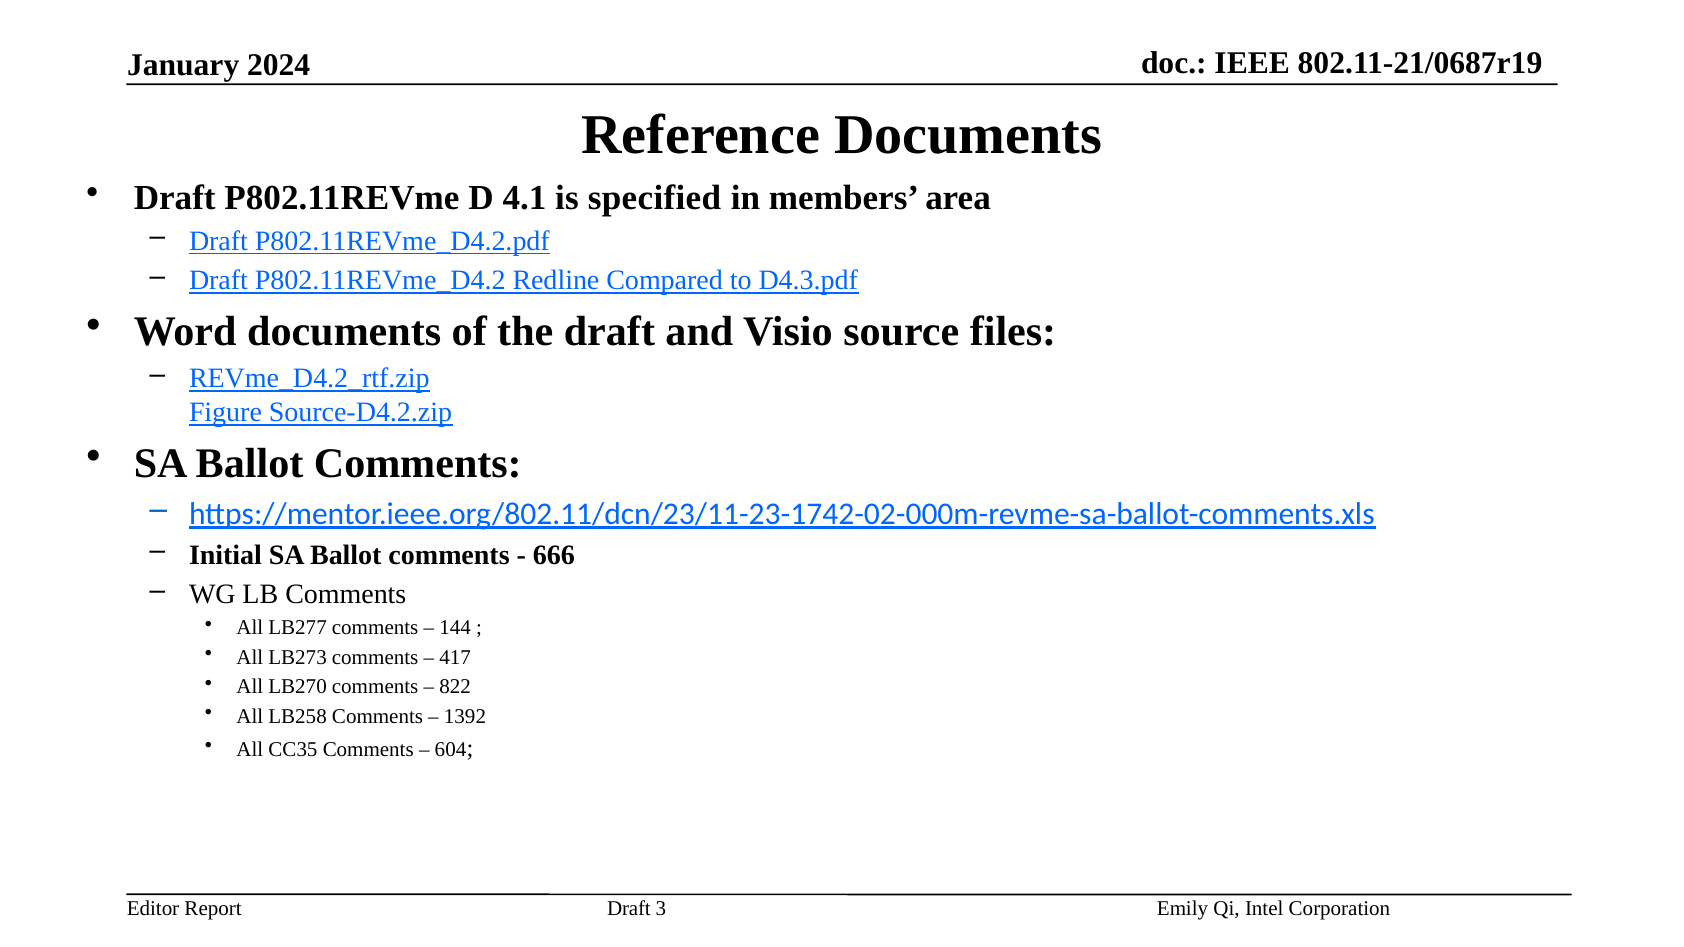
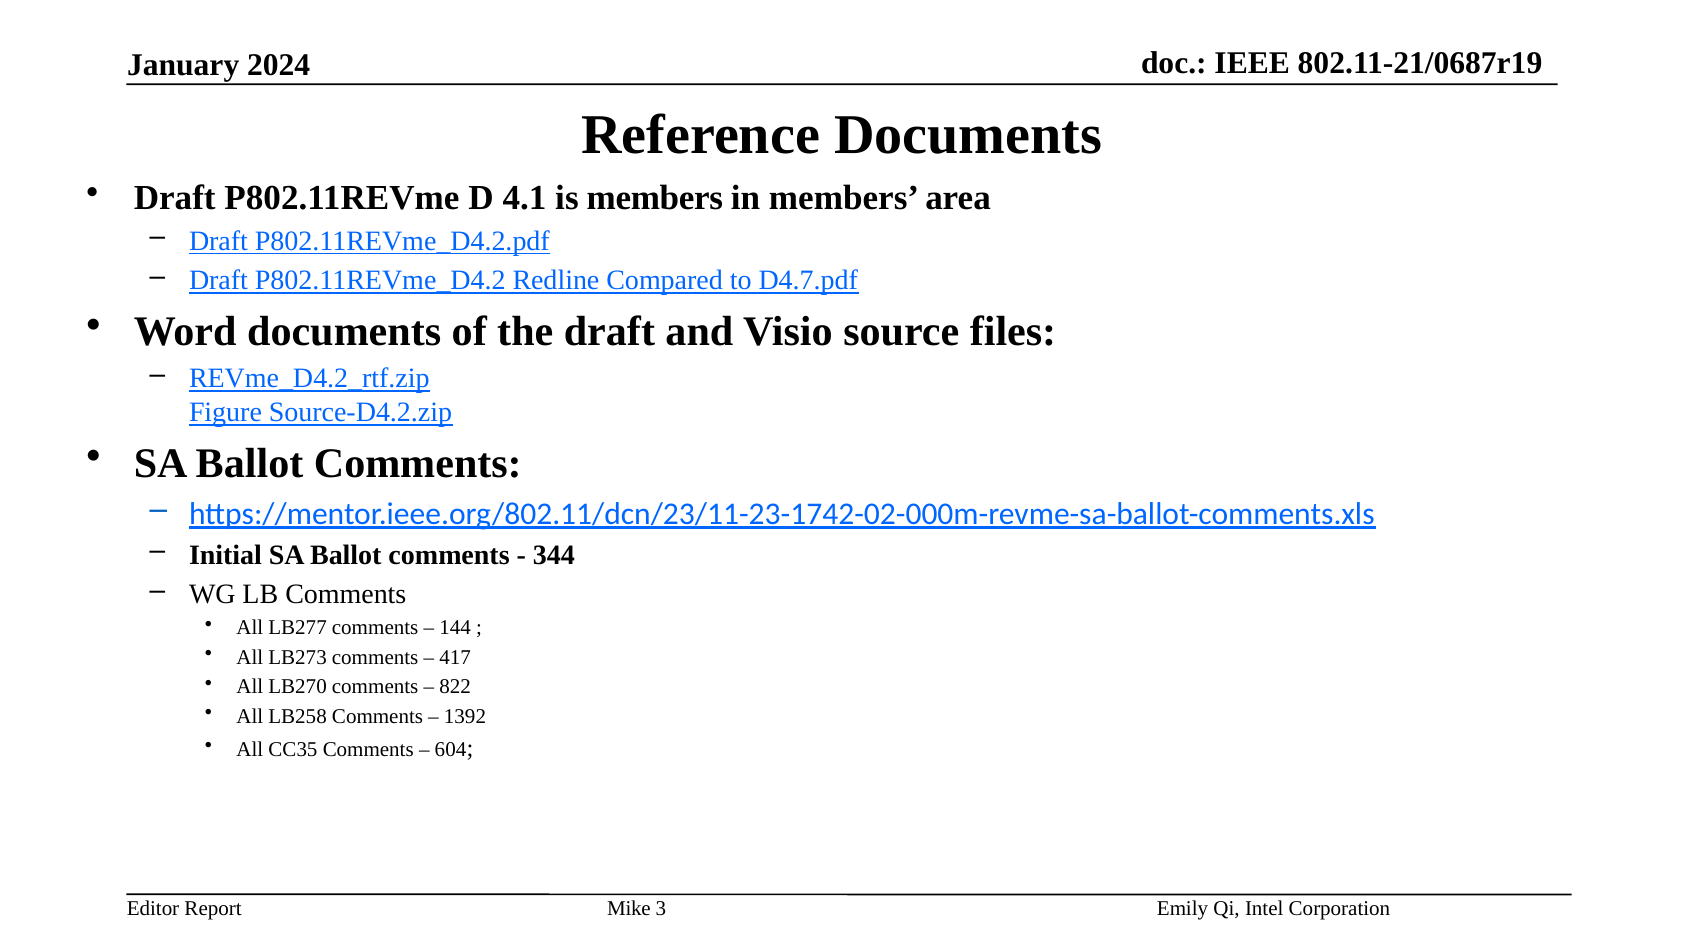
is specified: specified -> members (655, 198)
D4.3.pdf: D4.3.pdf -> D4.7.pdf (808, 281)
666: 666 -> 344 (554, 556)
Draft: Draft -> Mike (629, 908)
